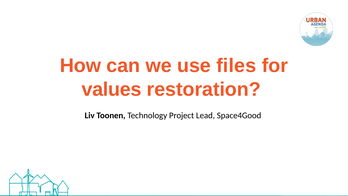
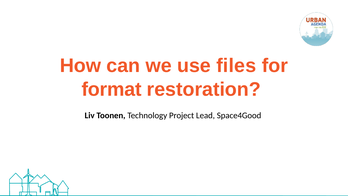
values: values -> format (112, 89)
